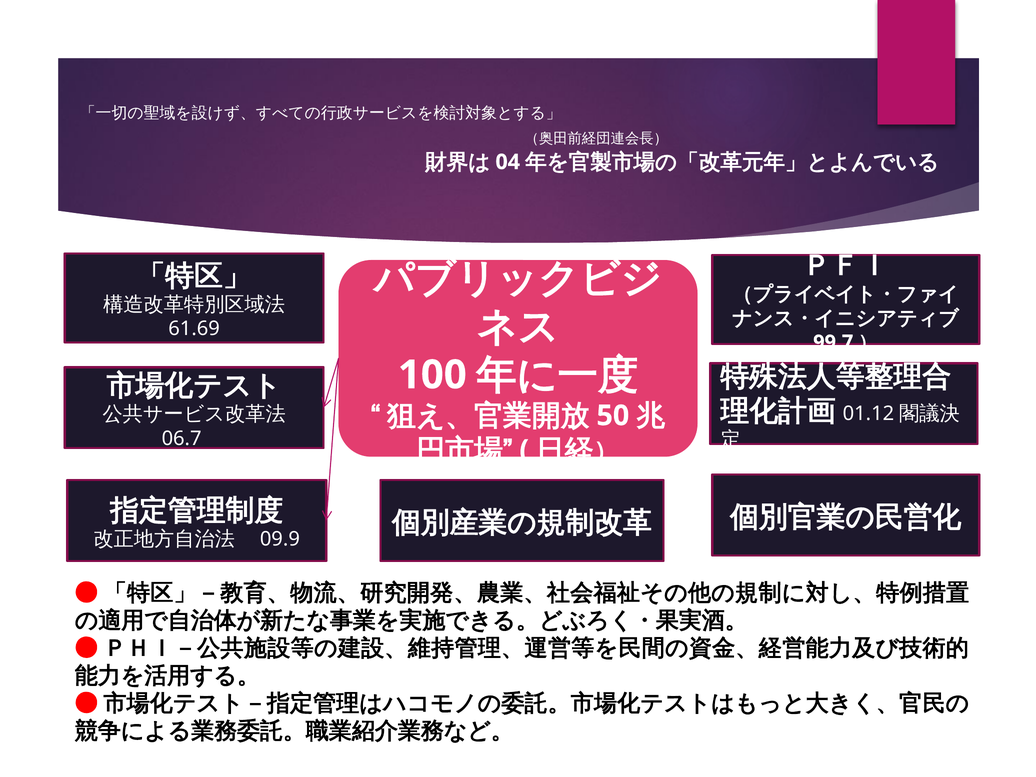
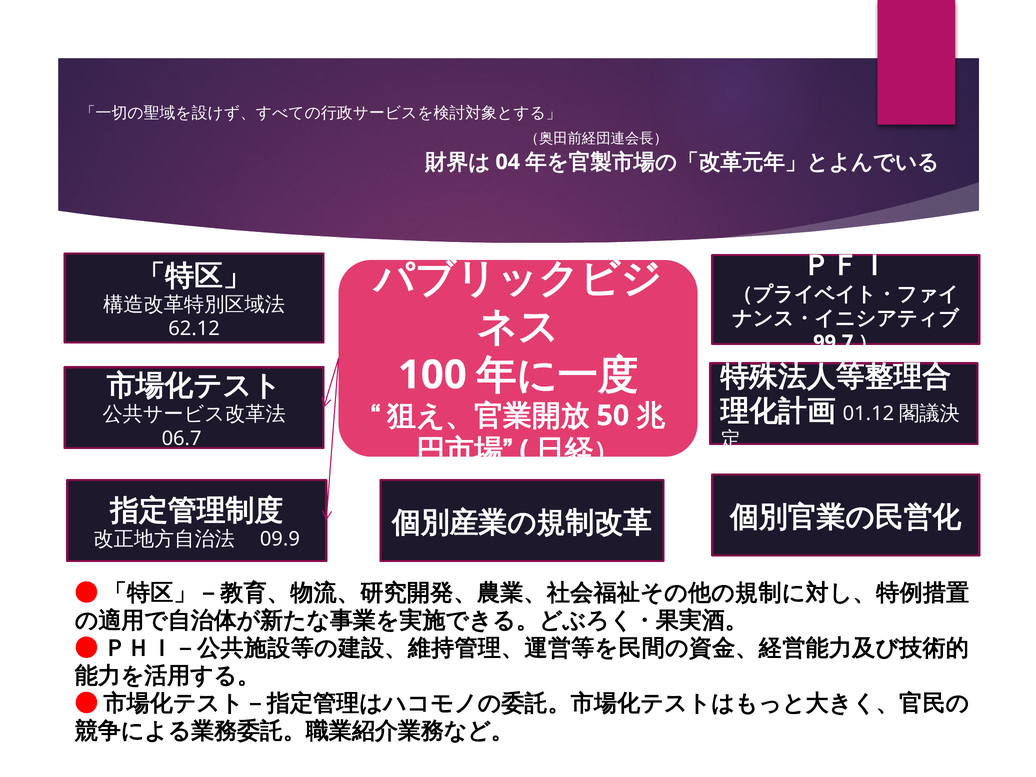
61.69: 61.69 -> 62.12 (194, 329)
